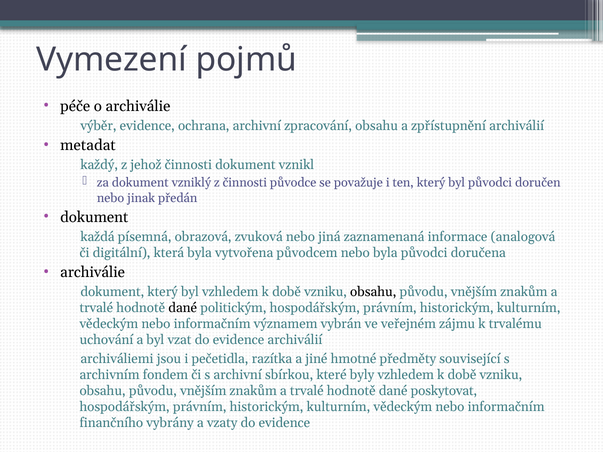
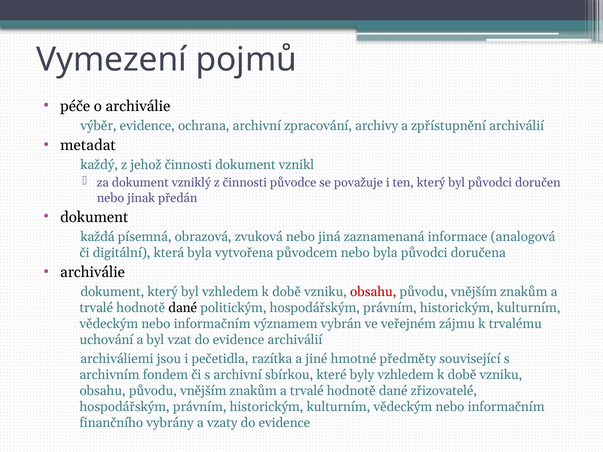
zpracování obsahu: obsahu -> archivy (377, 126)
obsahu colour: black -> red (373, 292)
poskytovat: poskytovat -> zřizovatelé (444, 391)
